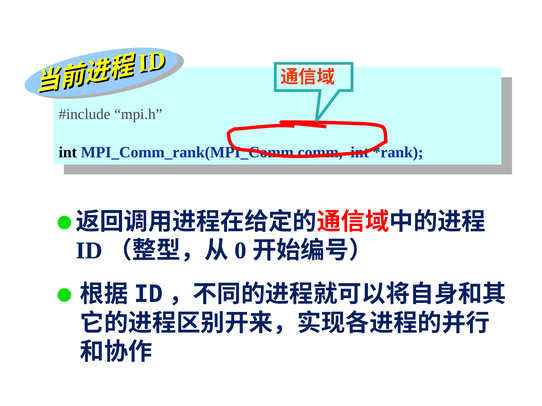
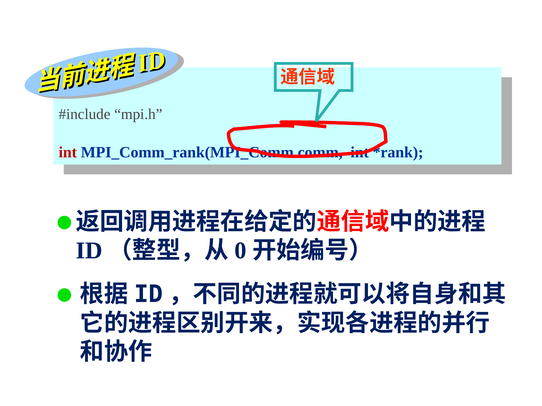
int colour: black -> red (68, 152)
